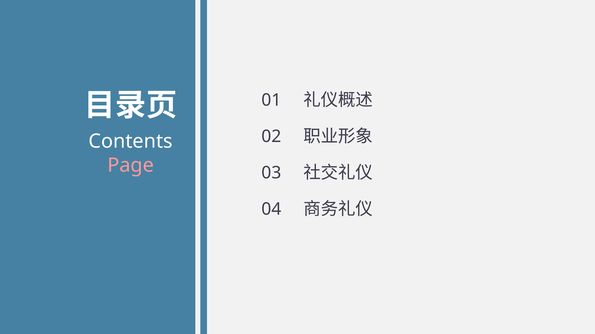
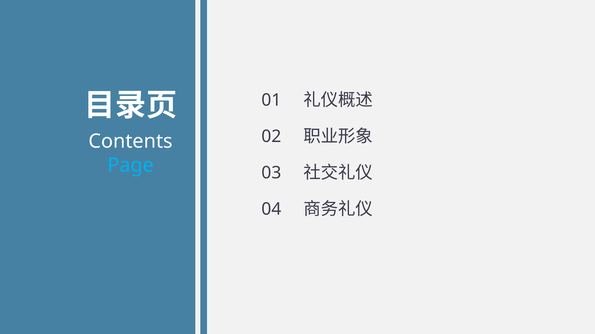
Page colour: pink -> light blue (131, 165)
